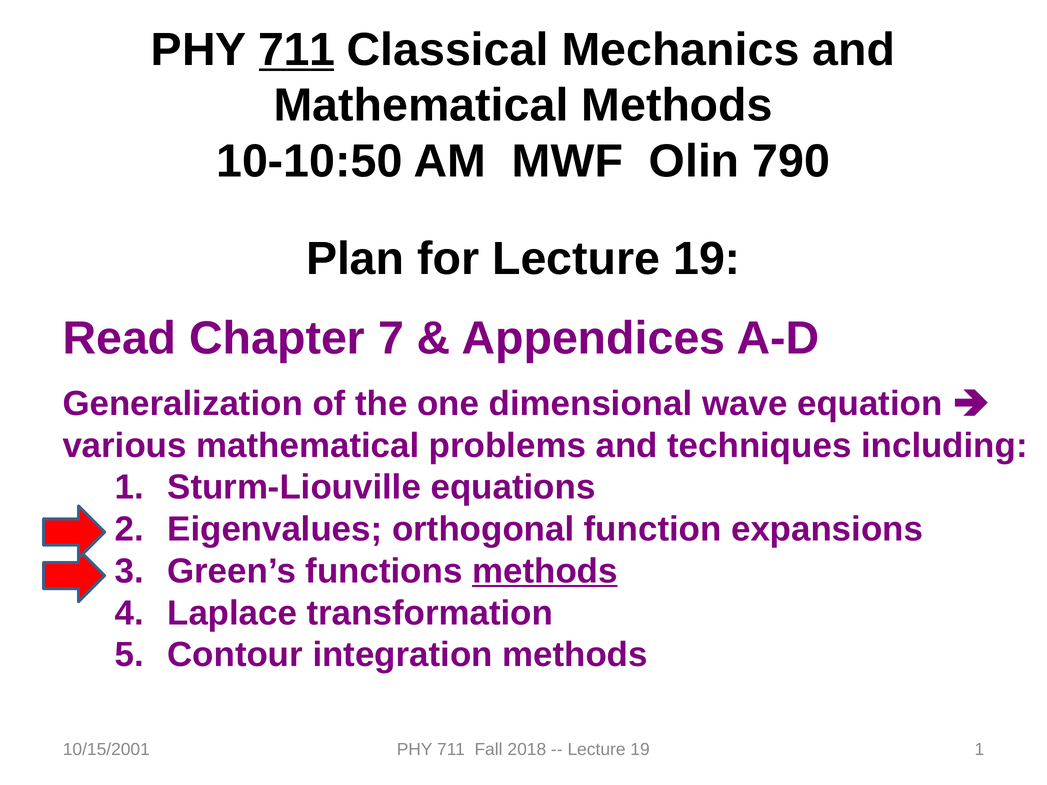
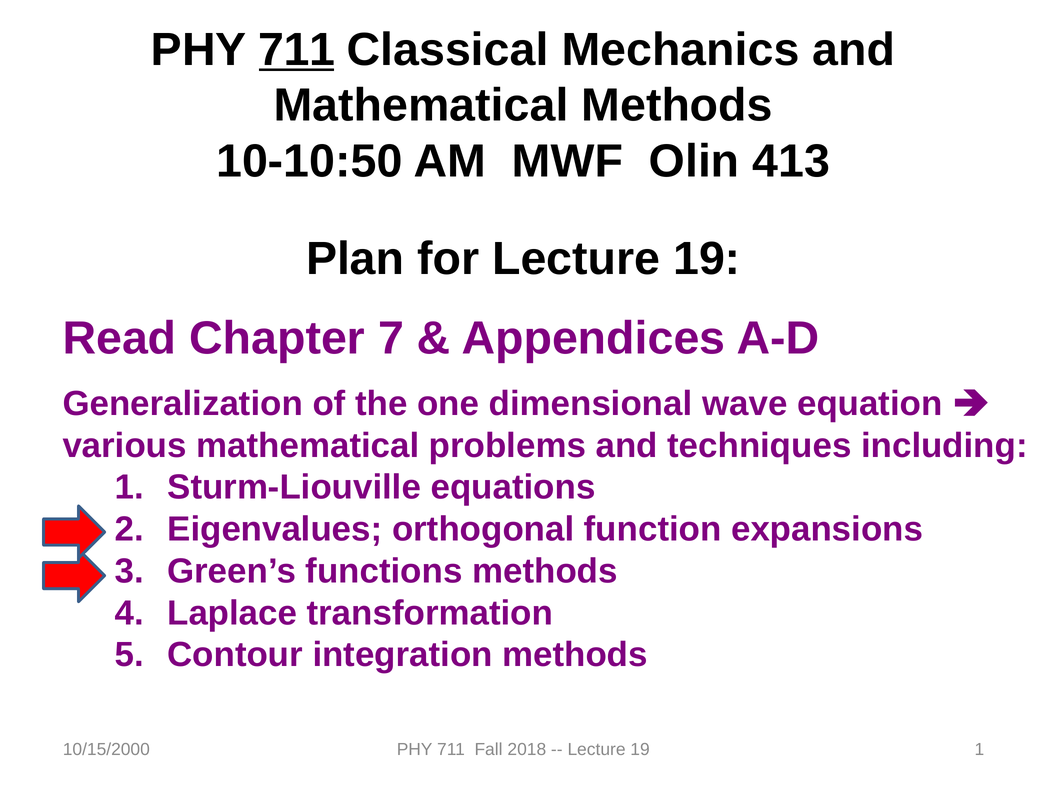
790: 790 -> 413 (791, 161)
methods underline: present -> none (545, 571)
10/15/2001: 10/15/2001 -> 10/15/2000 (106, 750)
